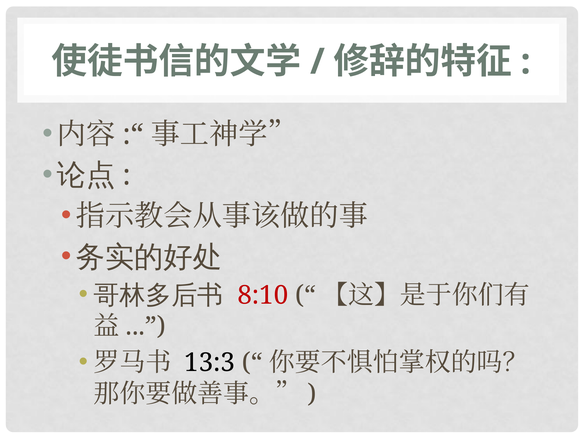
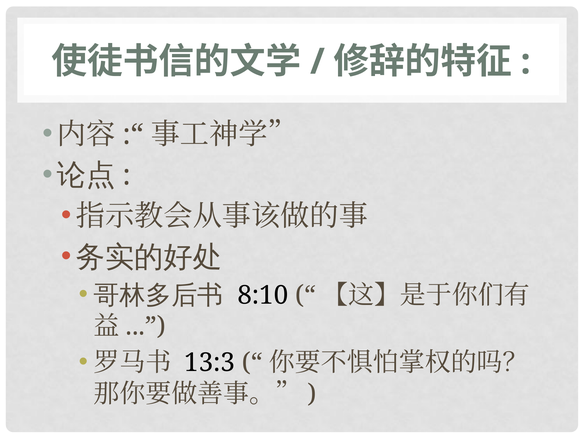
8:10 colour: red -> black (263, 295)
